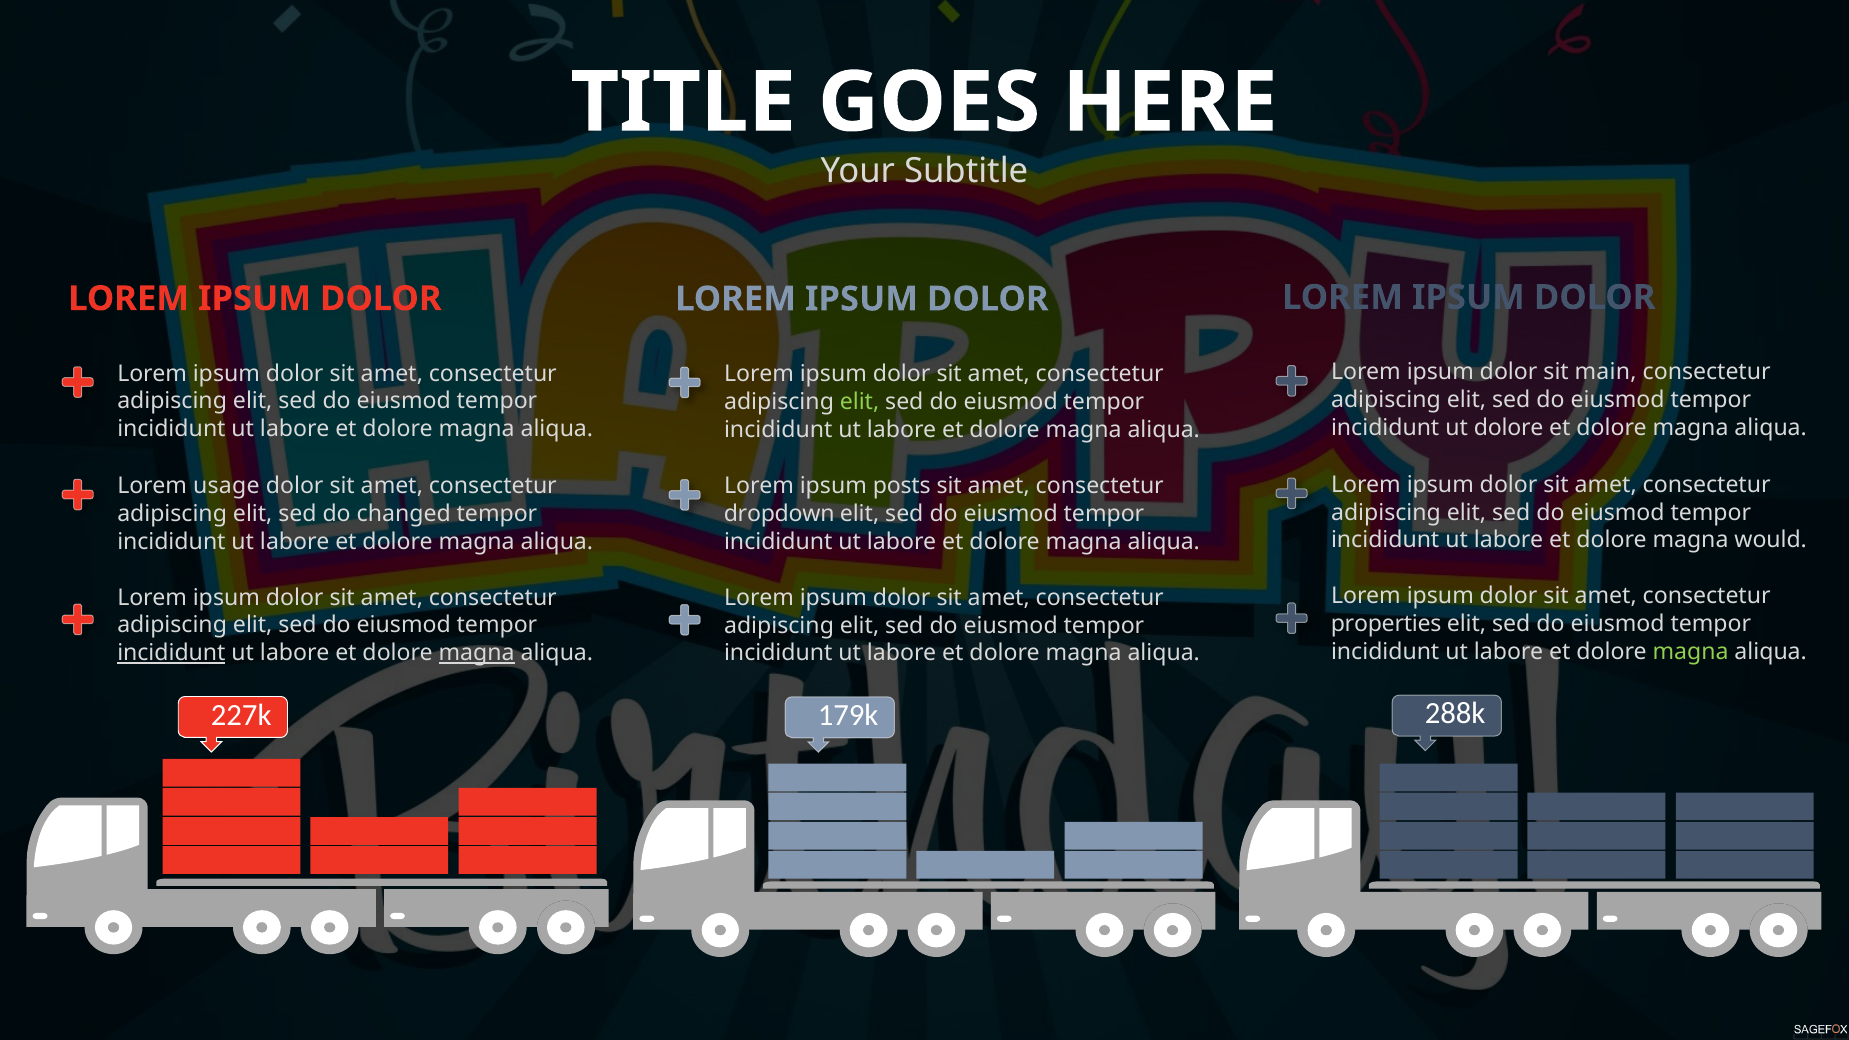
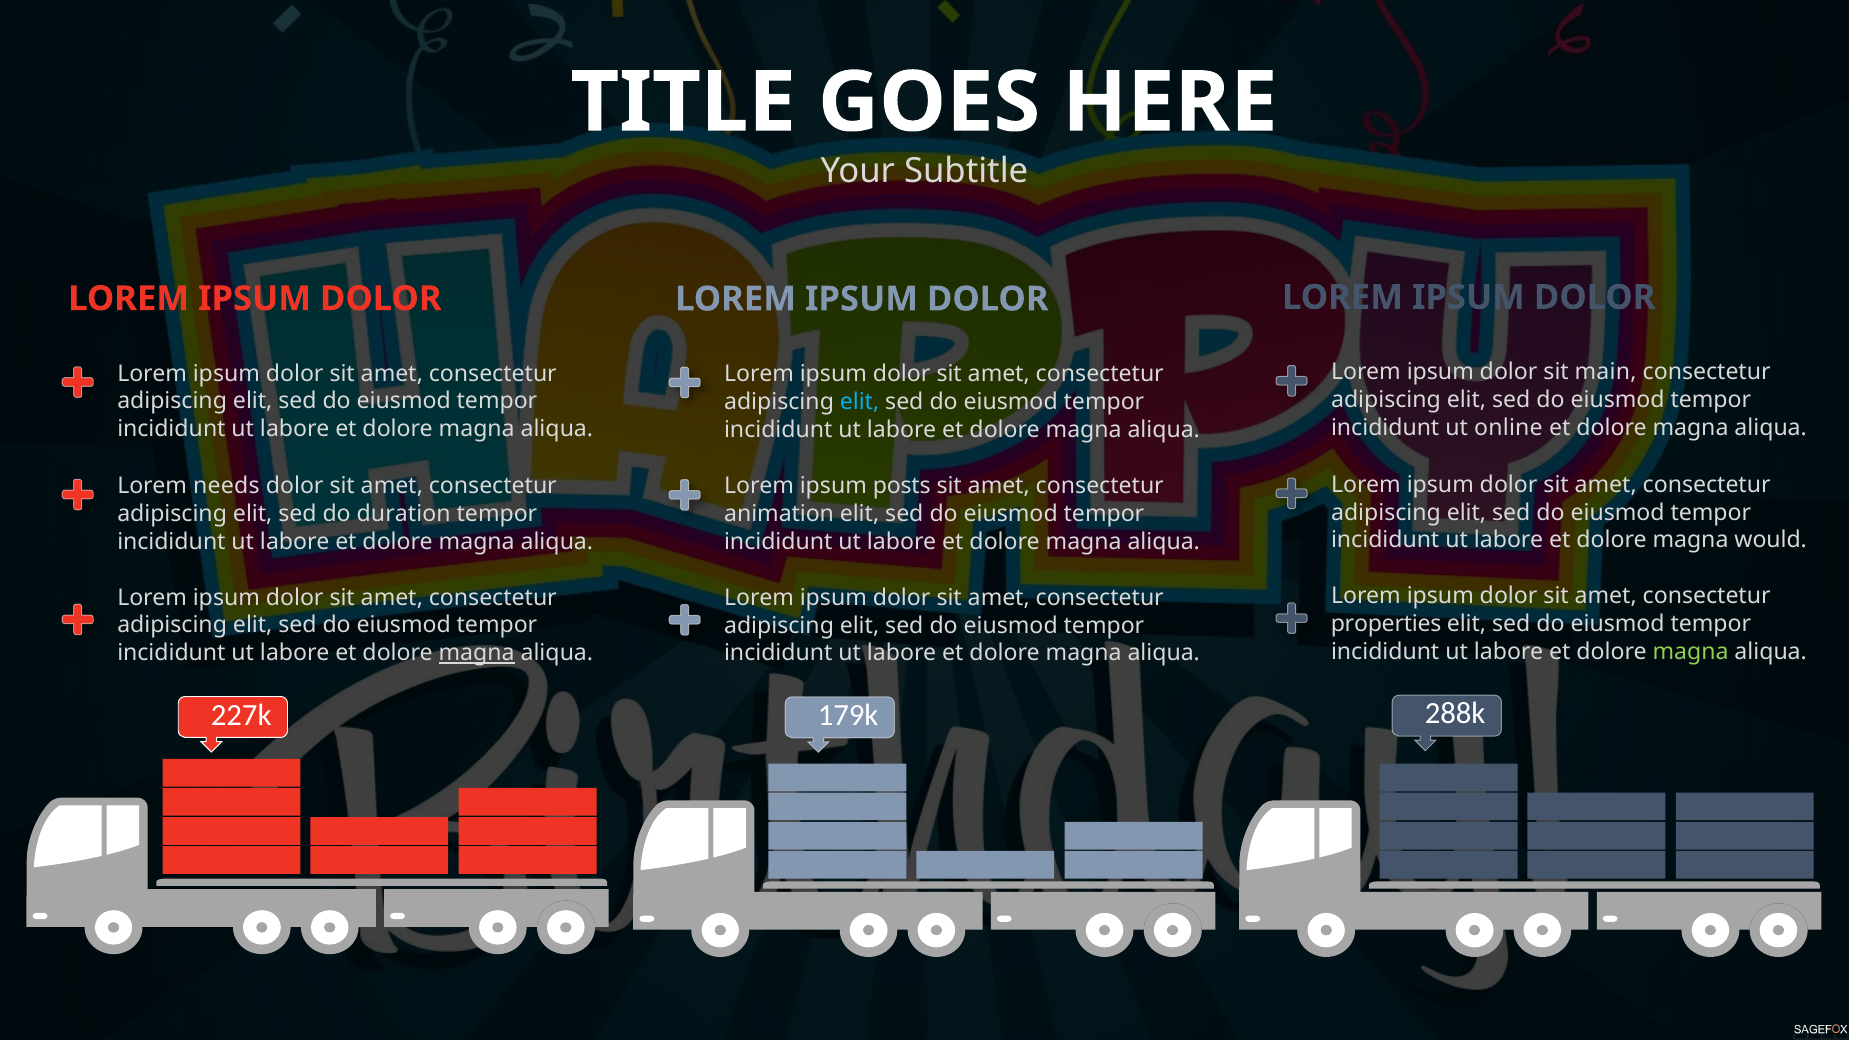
elit colour: light green -> light blue (860, 402)
ut dolore: dolore -> online (1508, 428)
usage: usage -> needs (226, 486)
changed: changed -> duration (404, 514)
dropdown: dropdown -> animation (779, 514)
incididunt underline: present -> none (171, 653)
